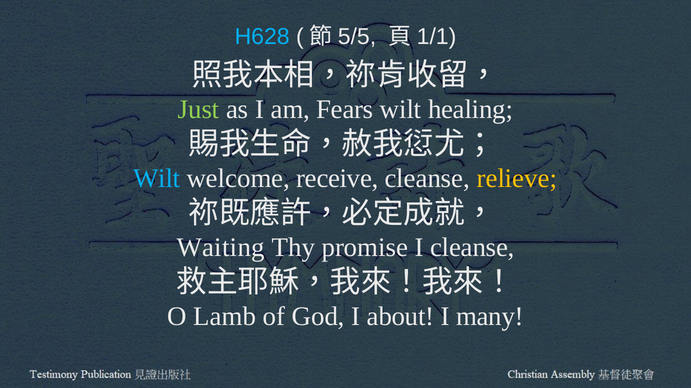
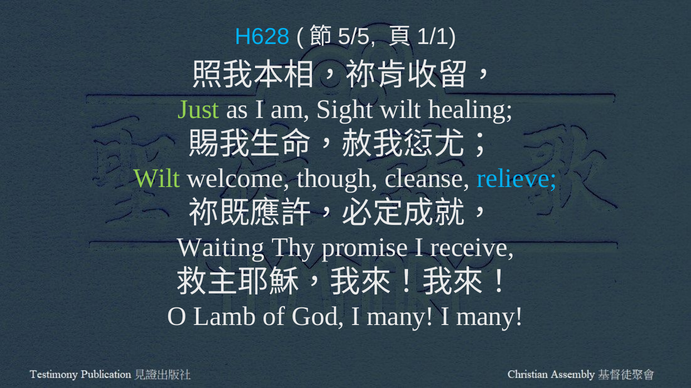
Fears: Fears -> Sight (345, 110)
Wilt colour: light blue -> light green (157, 179)
receive: receive -> though (337, 179)
relieve colour: yellow -> light blue (517, 179)
I cleanse: cleanse -> receive (472, 248)
God I about: about -> many (401, 317)
